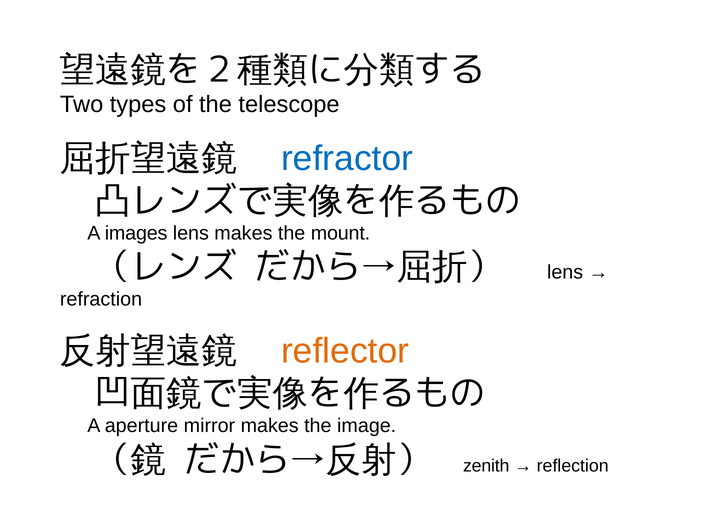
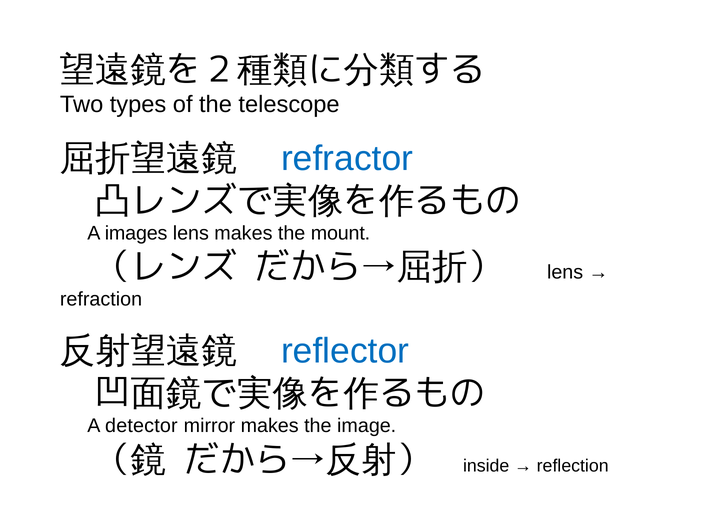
reflector colour: orange -> blue (345, 351)
aperture: aperture -> detector (141, 426)
zenith: zenith -> inside (486, 466)
